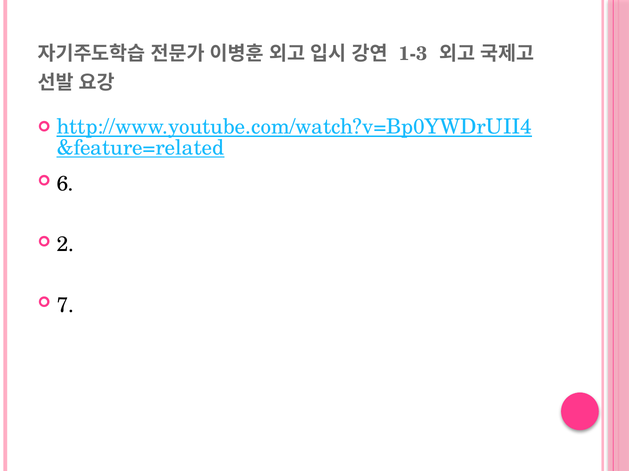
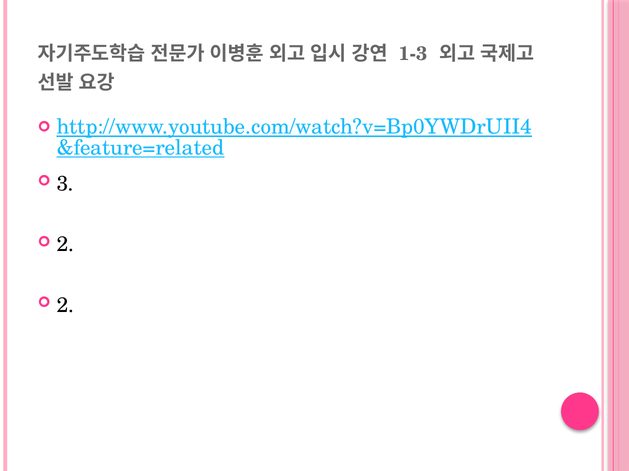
6: 6 -> 3 (65, 184)
7: 7 -> 2 (65, 306)
